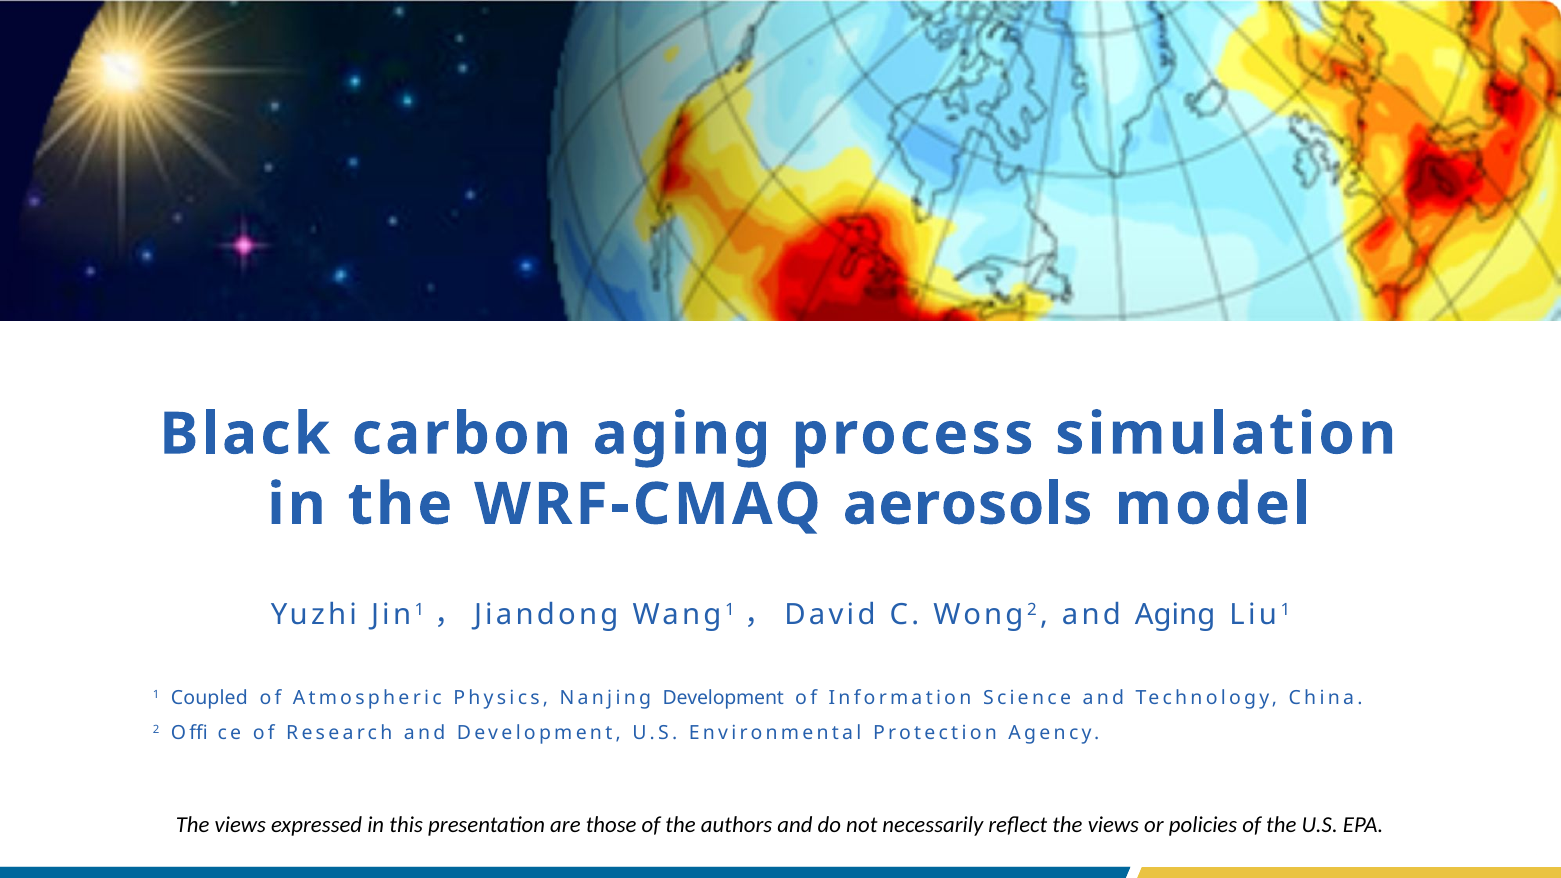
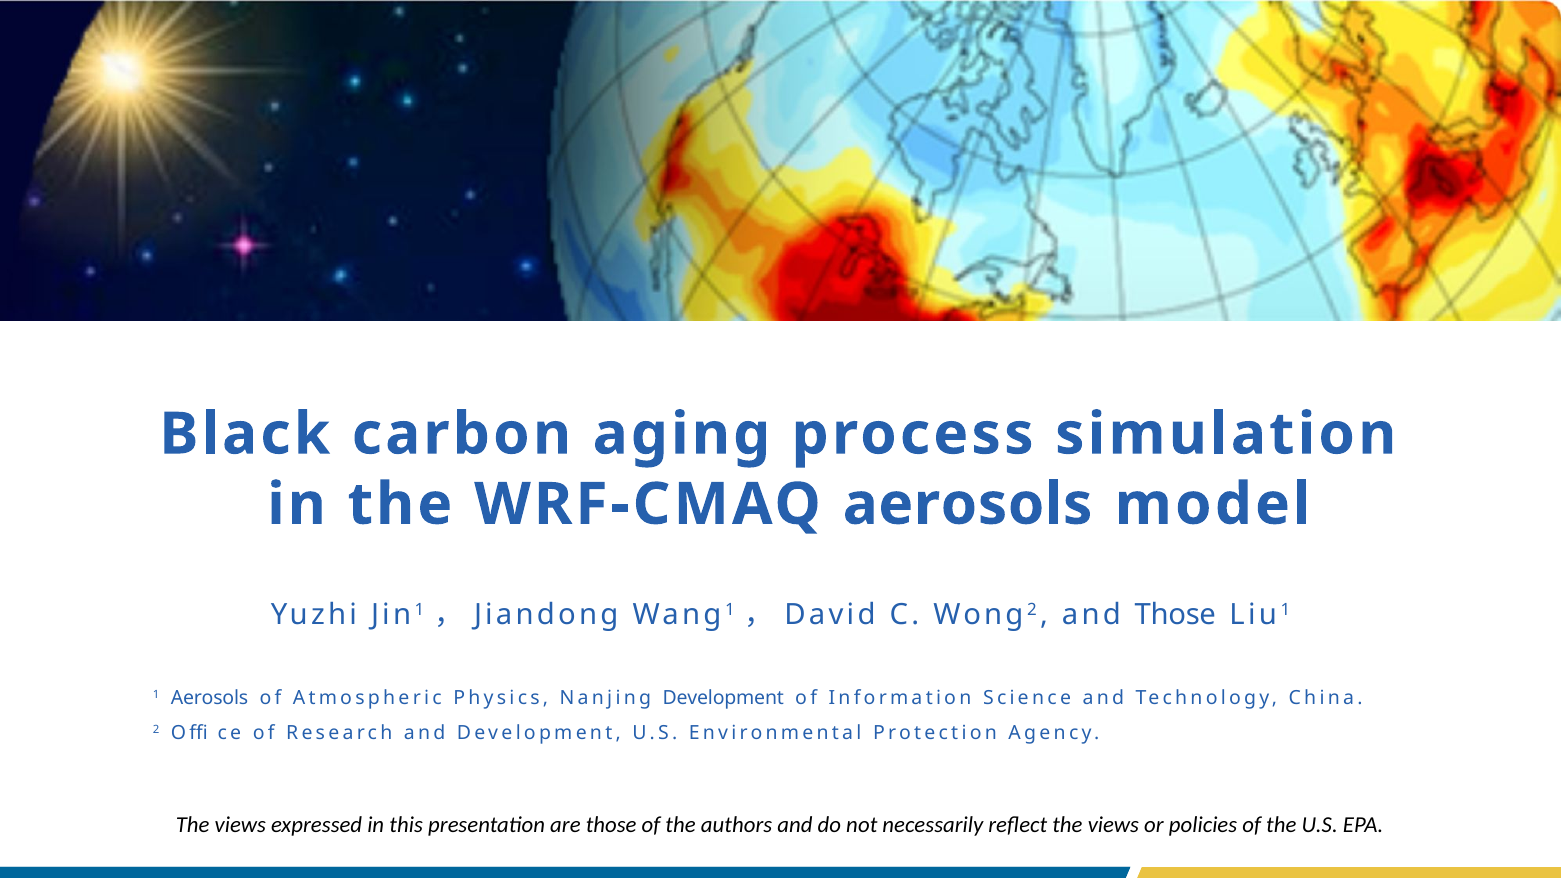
and Aging: Aging -> Those (1175, 615)
1 Coupled: Coupled -> Aerosols (210, 698)
